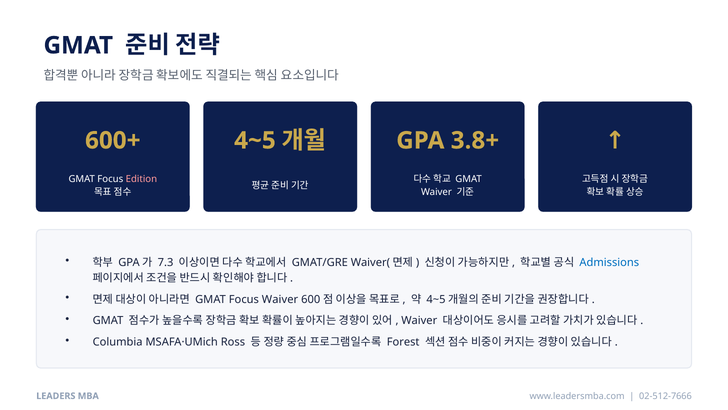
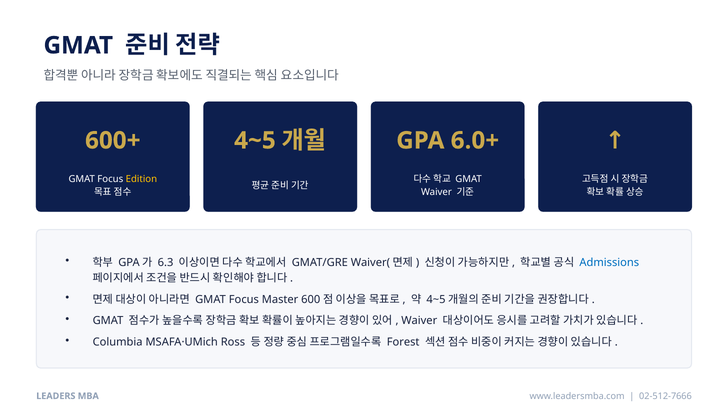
3.8+: 3.8+ -> 6.0+ (475, 140)
Edition colour: pink -> yellow (141, 179)
7.3: 7.3 -> 6.3 (166, 262)
Focus Waiver: Waiver -> Master (280, 299)
